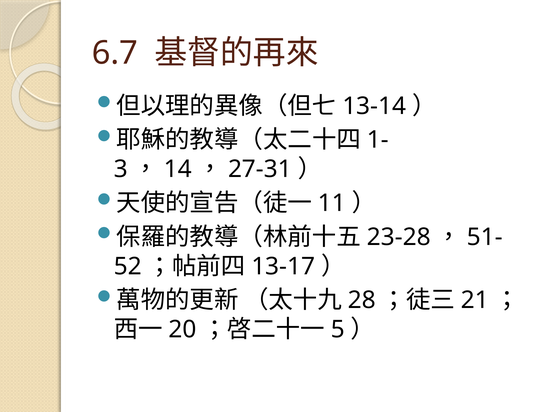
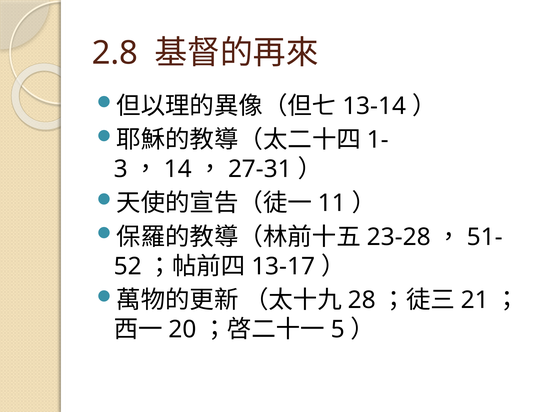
6.7: 6.7 -> 2.8 (115, 53)
